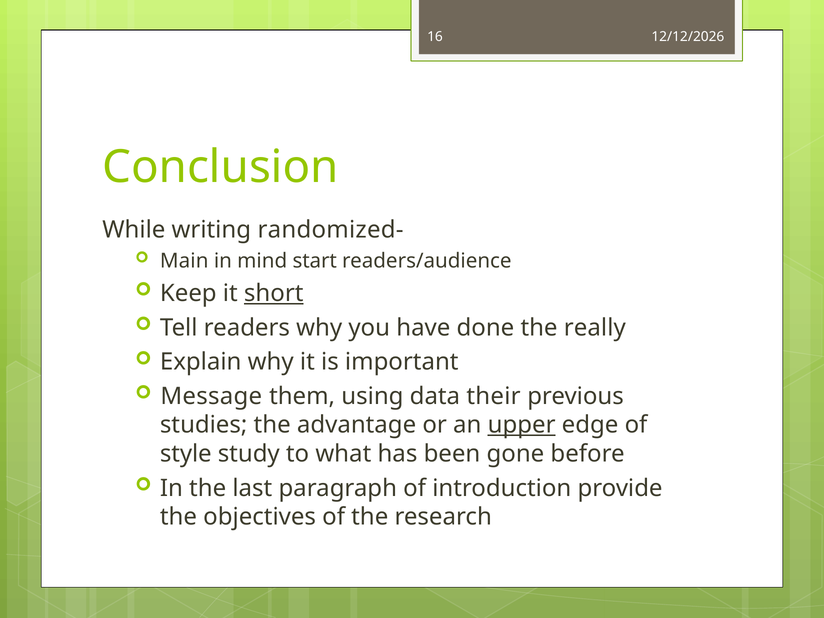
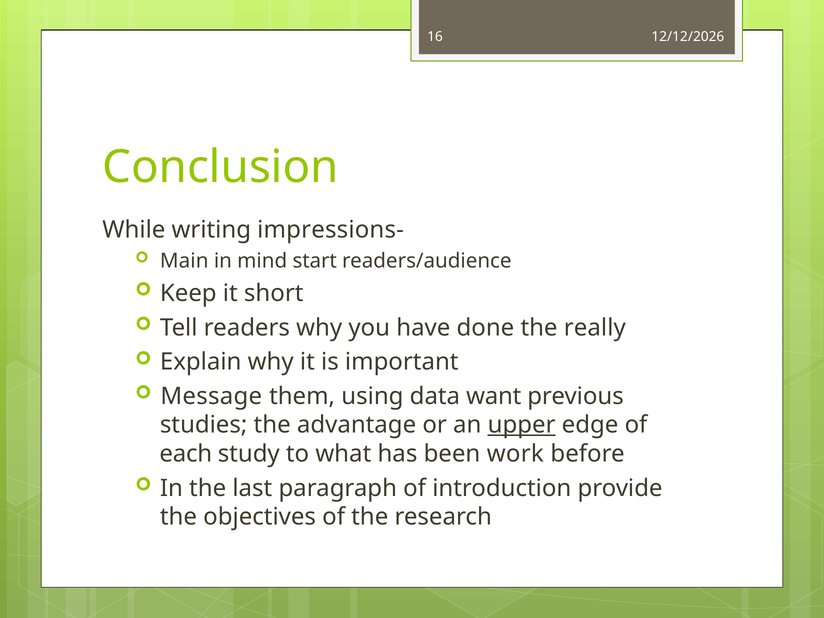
randomized-: randomized- -> impressions- (331, 230)
short underline: present -> none (274, 293)
their: their -> want (494, 396)
style: style -> each (186, 454)
gone: gone -> work (515, 454)
